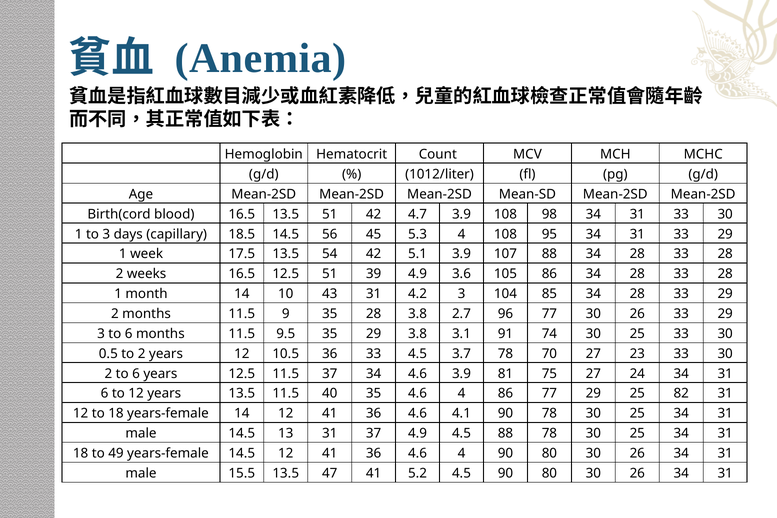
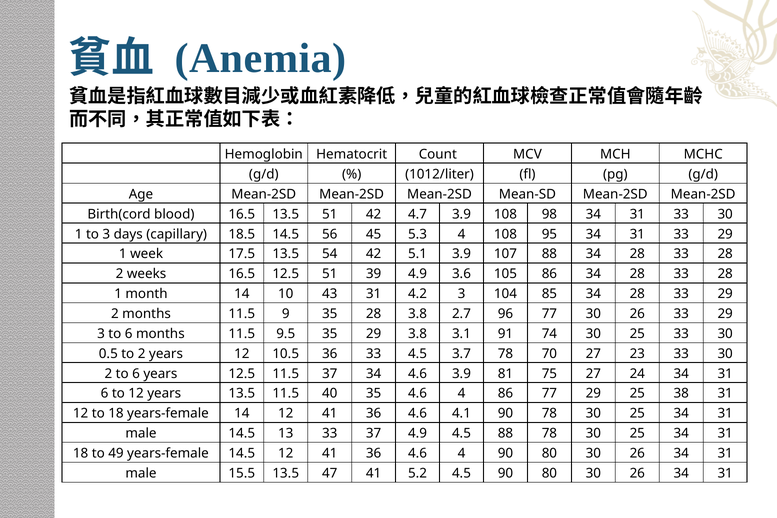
82: 82 -> 38 (681, 394)
13 31: 31 -> 33 (330, 433)
